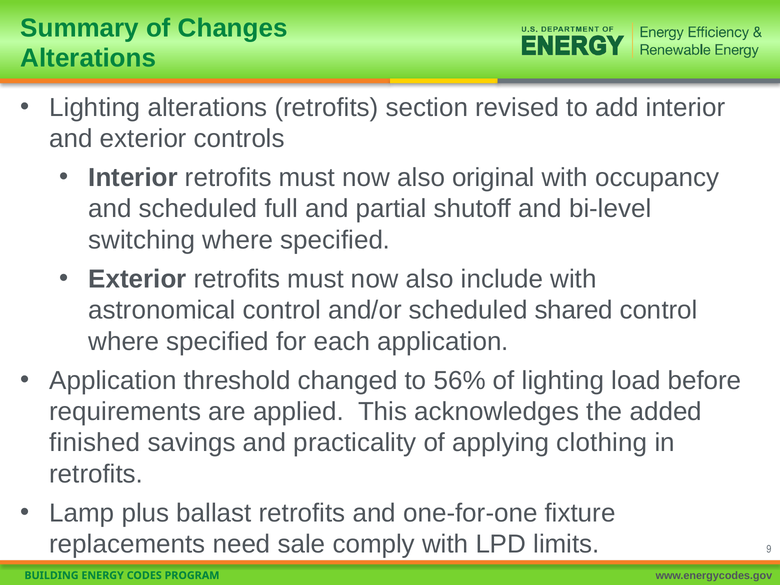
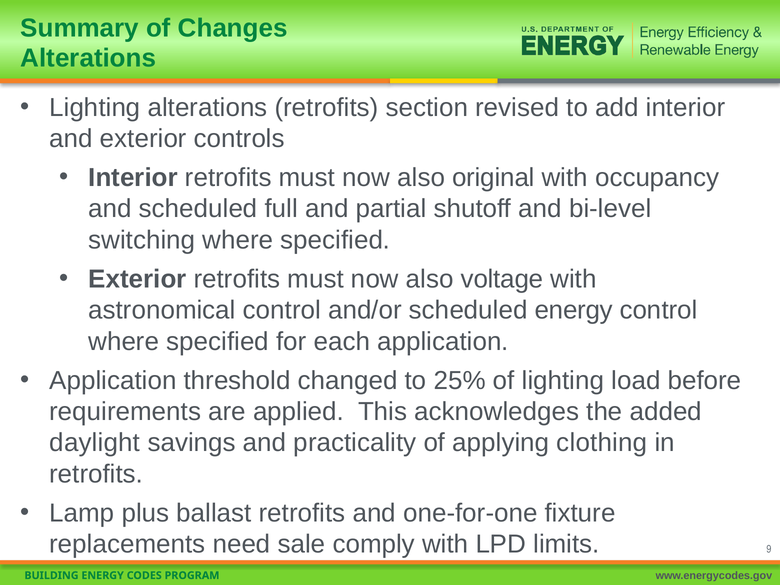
include: include -> voltage (502, 279)
scheduled shared: shared -> energy (574, 310)
56%: 56% -> 25% (460, 380)
finished: finished -> daylight (95, 443)
